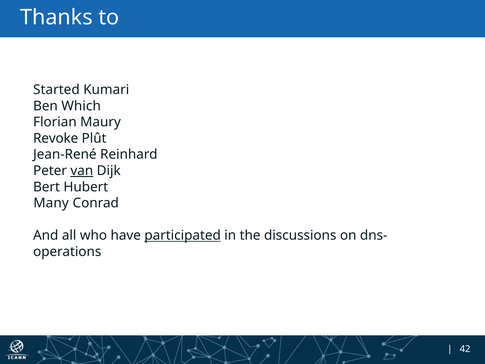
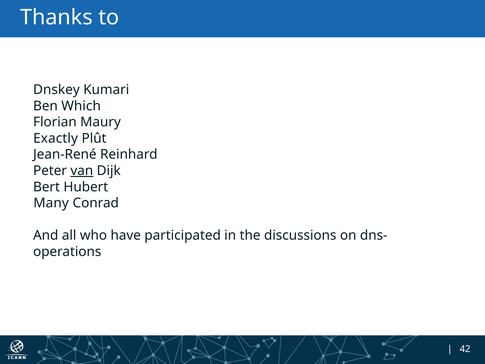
Started: Started -> Dnskey (56, 90)
Revoke: Revoke -> Exactly (56, 138)
participated underline: present -> none (183, 235)
